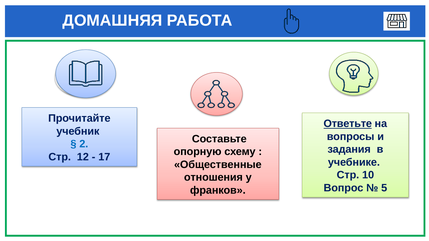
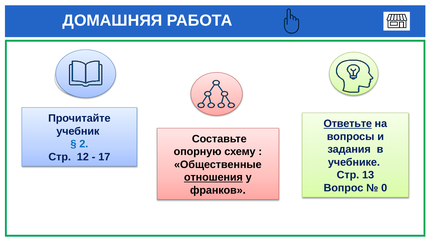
10: 10 -> 13 (368, 175)
отношения underline: none -> present (213, 178)
5: 5 -> 0 (384, 188)
